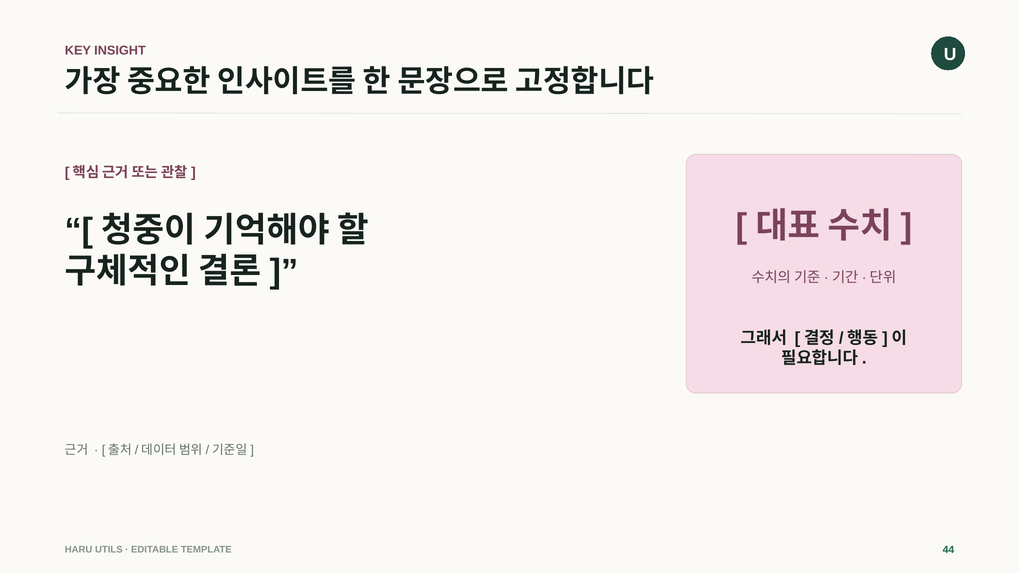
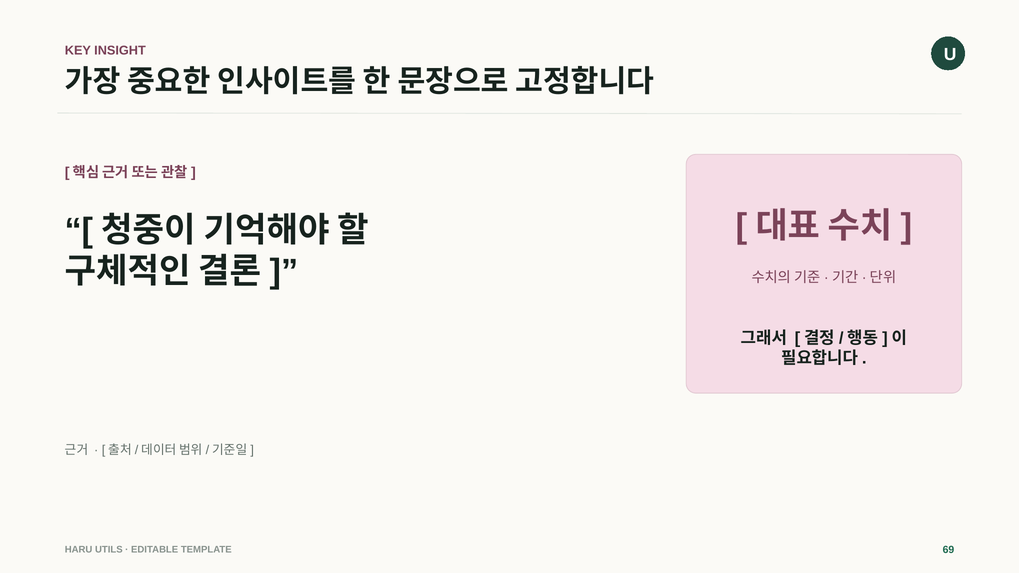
44: 44 -> 69 (948, 550)
